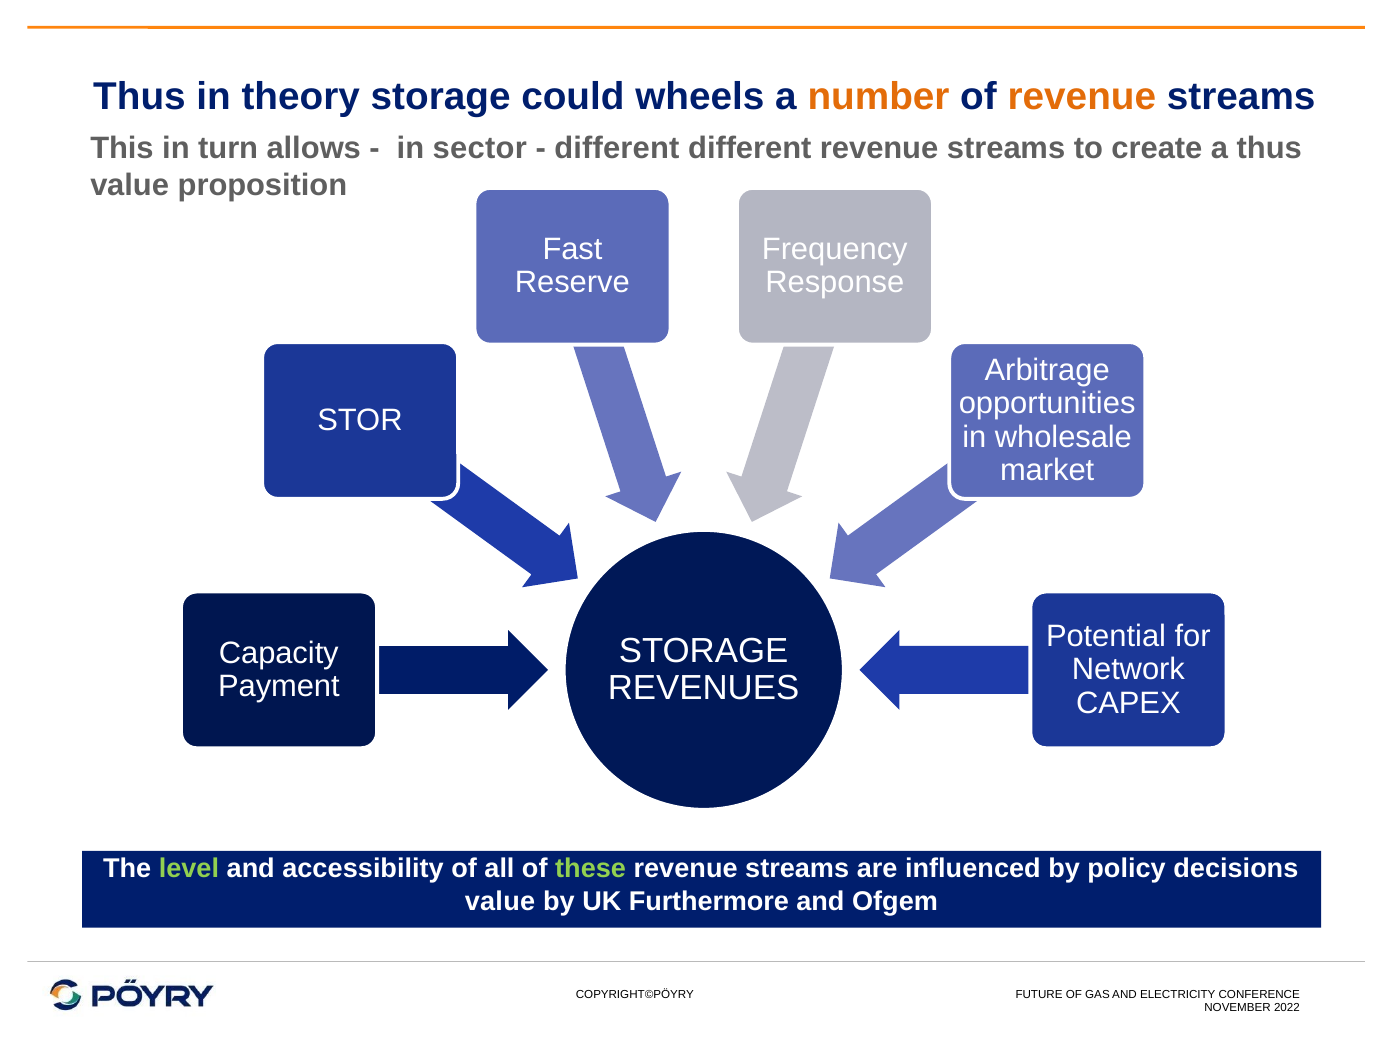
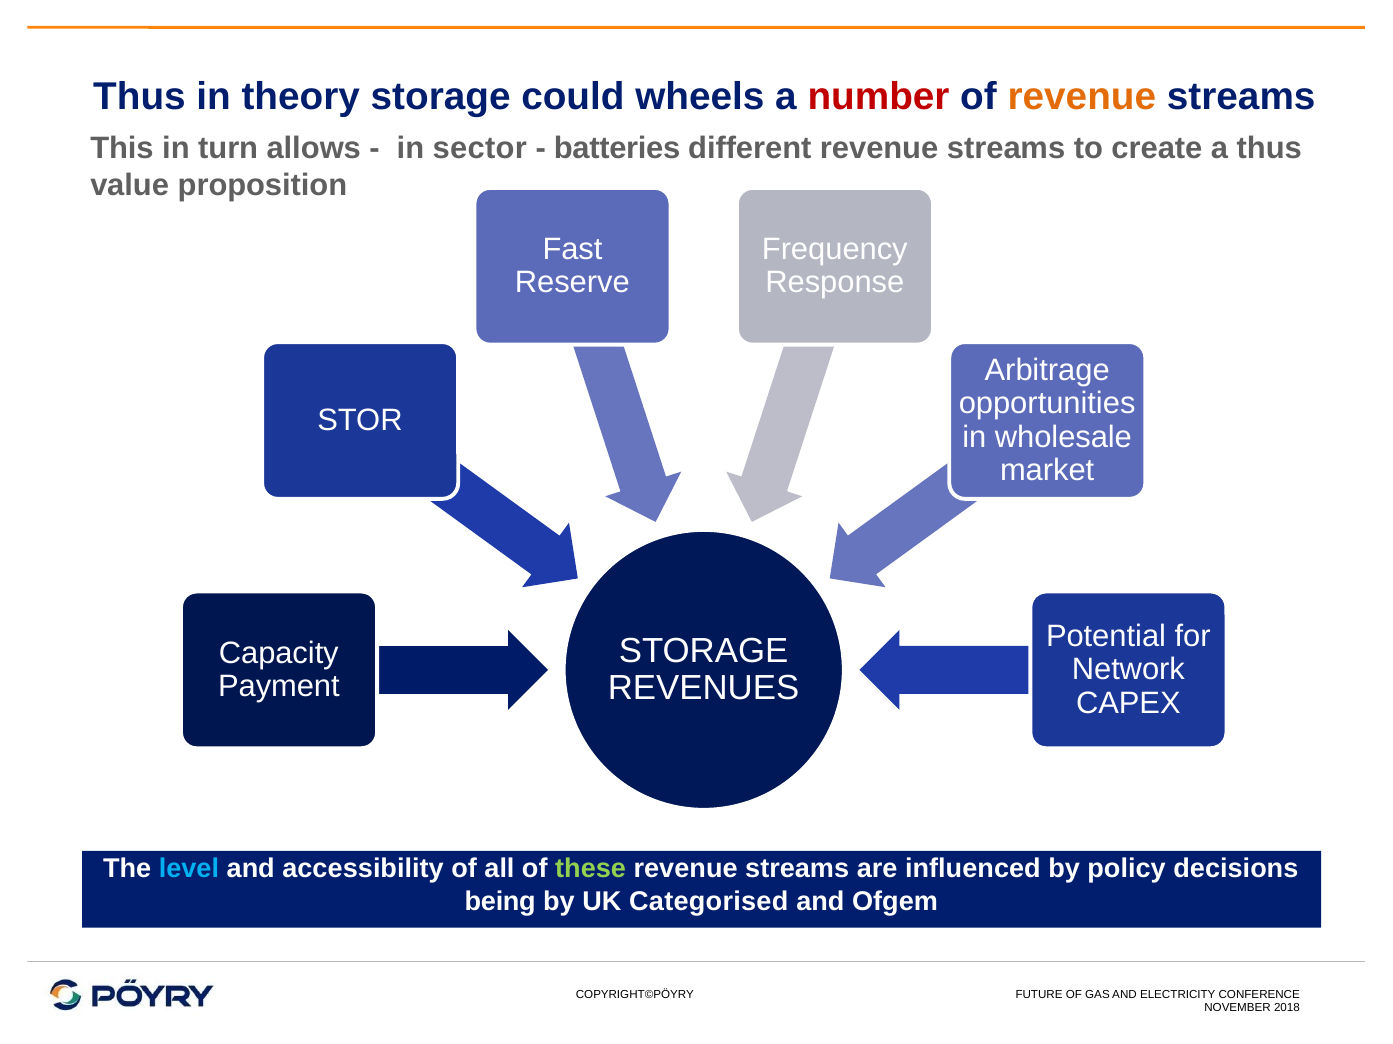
number colour: orange -> red (879, 97)
different: different -> batteries (617, 148)
level colour: light green -> light blue (189, 870)
value: value -> being (500, 902)
Furthermore: Furthermore -> Categorised (709, 902)
2022: 2022 -> 2018 (1287, 1009)
